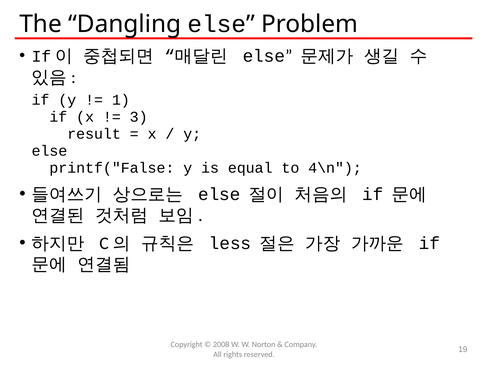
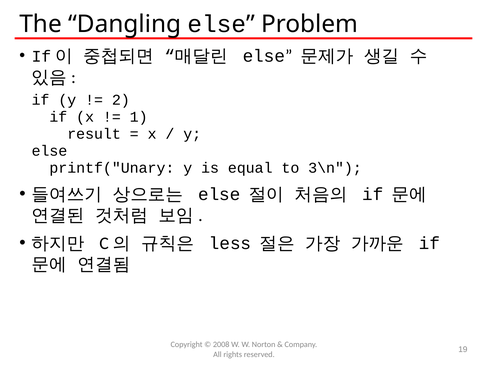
1: 1 -> 2 (121, 100)
3: 3 -> 1 (139, 117)
printf("False: printf("False -> printf("Unary (112, 168)
4\n: 4\n -> 3\n (335, 168)
